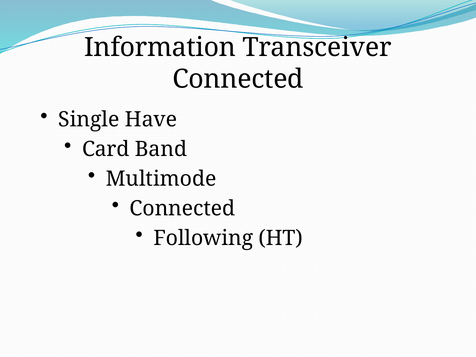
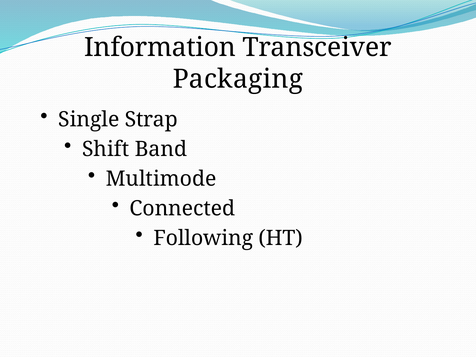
Connected: Connected -> Packaging (238, 79)
Have: Have -> Strap (151, 120)
Card: Card -> Shift (106, 149)
